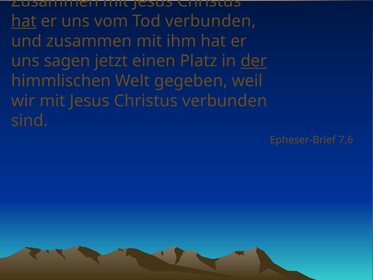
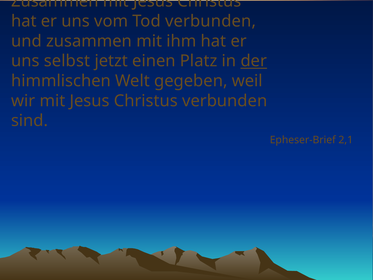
hat underline: present -> none (24, 21)
sagen: sagen -> selbst (67, 61)
7,6: 7,6 -> 2,1 (346, 140)
